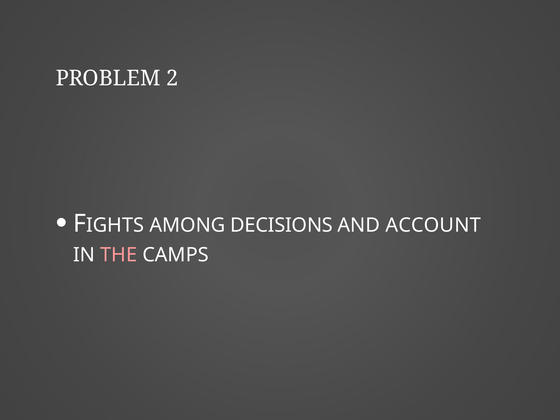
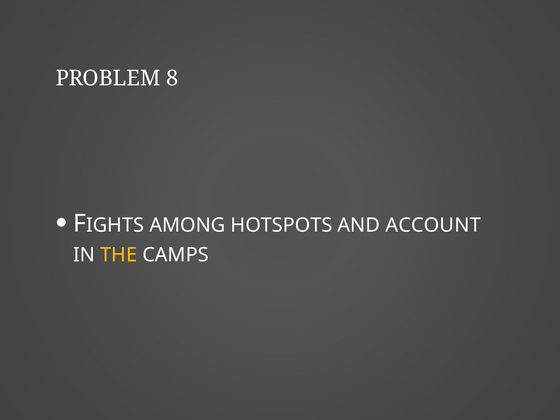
2: 2 -> 8 (172, 78)
DECISIONS: DECISIONS -> HOTSPOTS (281, 225)
THE colour: pink -> yellow (119, 255)
